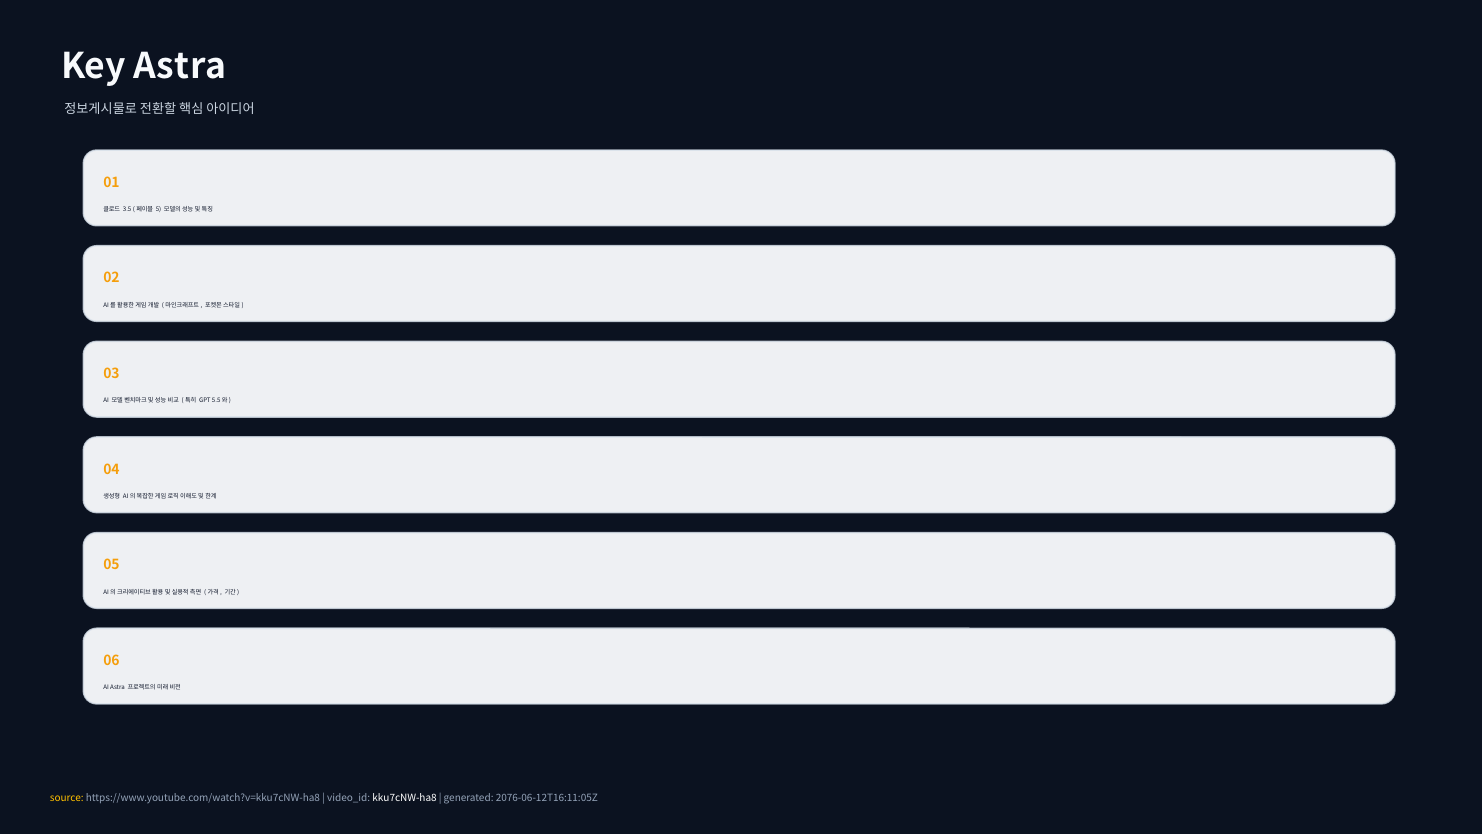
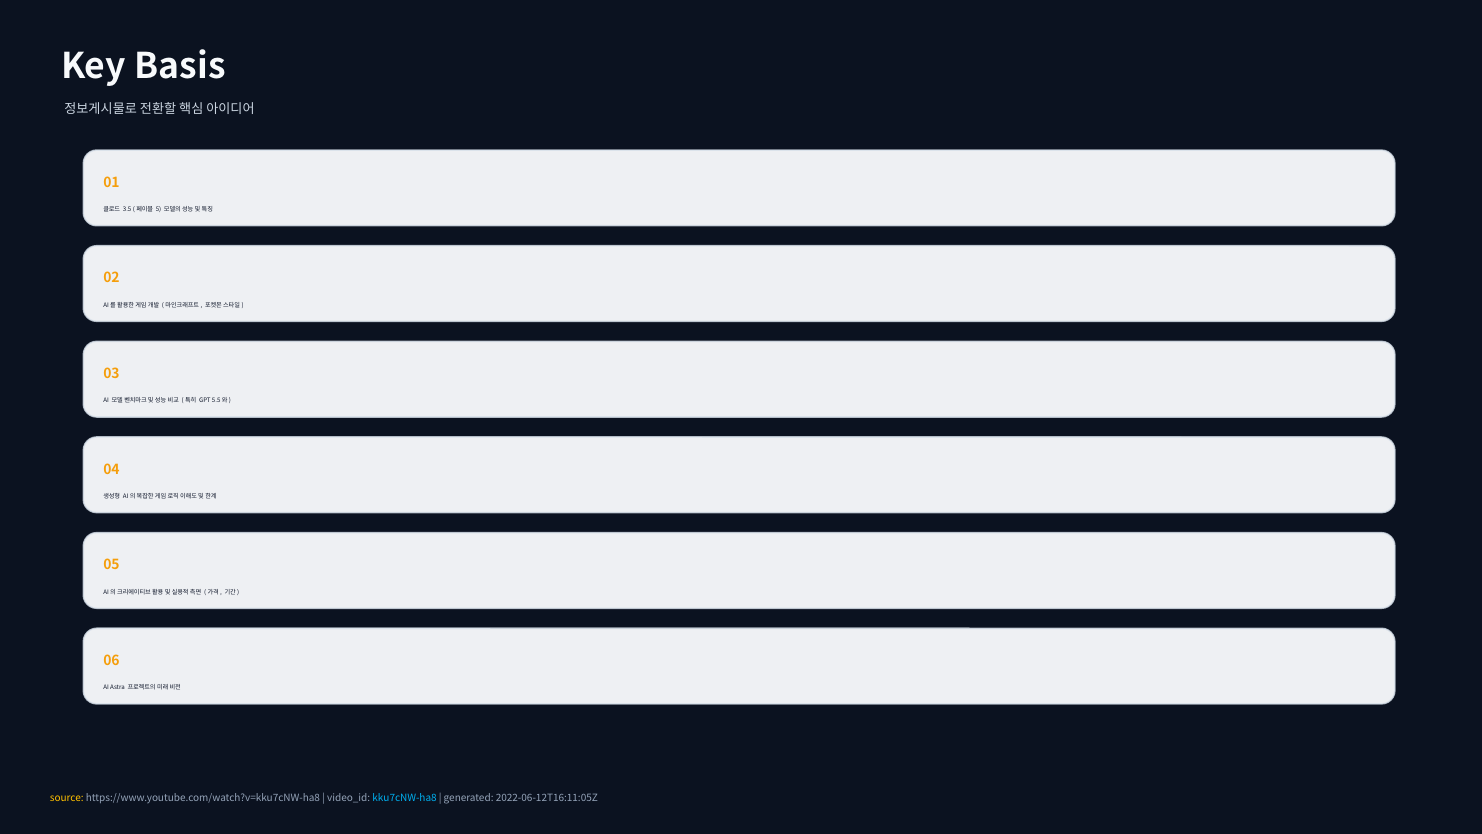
Key Astra: Astra -> Basis (180, 66)
kku7cNW-ha8 colour: white -> light blue (405, 798)
2076-06-12T16:11:05Z: 2076-06-12T16:11:05Z -> 2022-06-12T16:11:05Z (547, 798)
